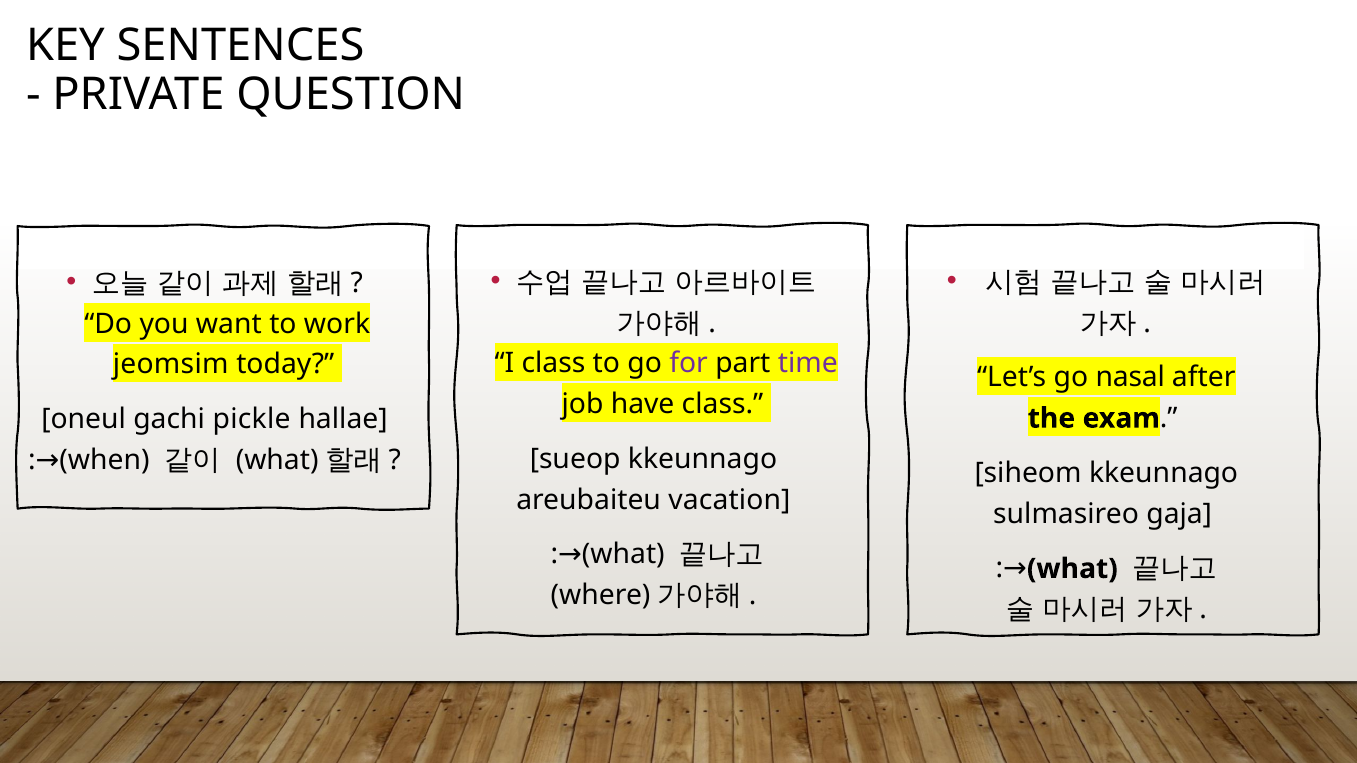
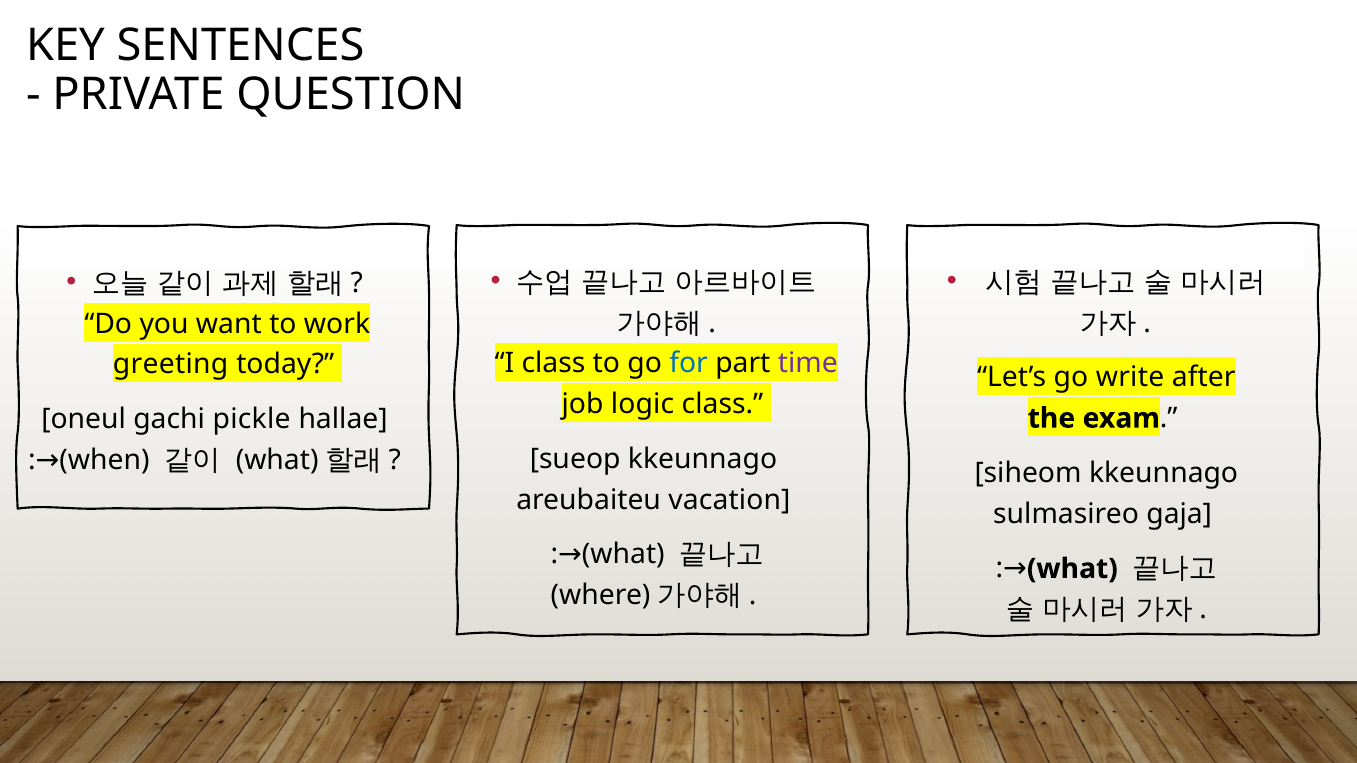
for colour: purple -> blue (689, 364)
jeomsim: jeomsim -> greeting (171, 365)
nasal: nasal -> write (1130, 378)
have: have -> logic (643, 404)
